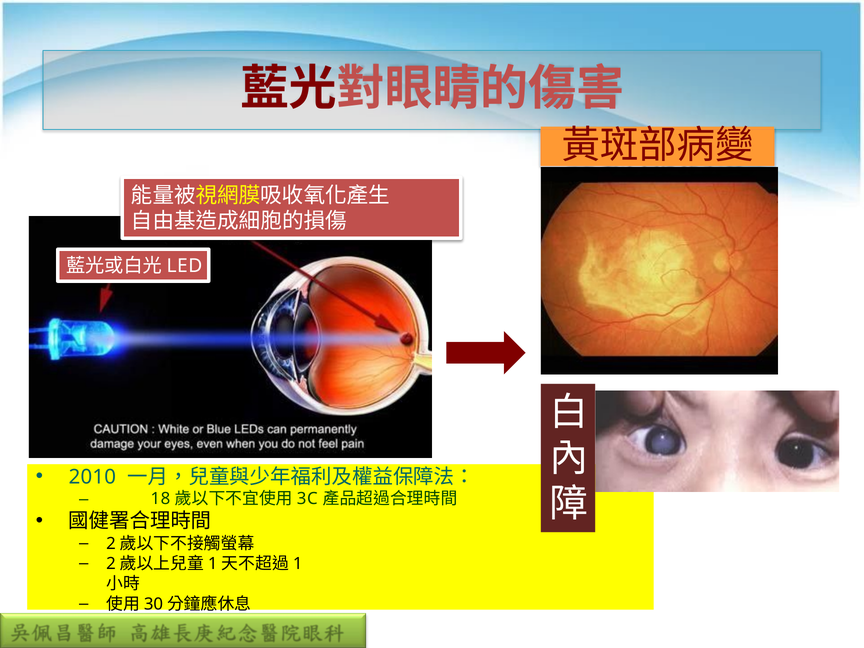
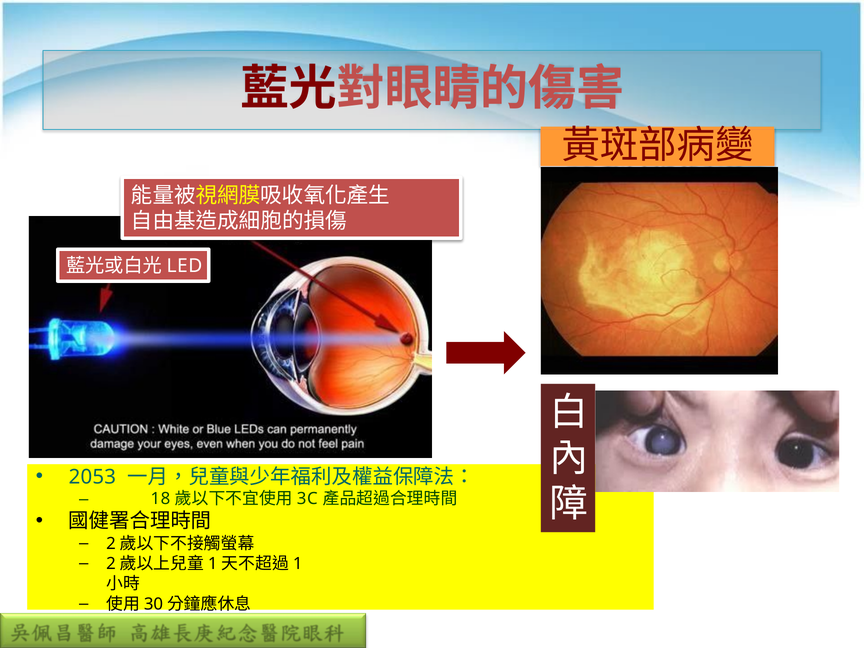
2010: 2010 -> 2053 (92, 477)
